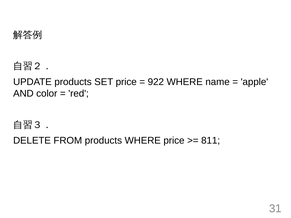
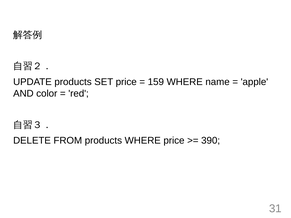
922: 922 -> 159 (156, 82)
811: 811 -> 390 (211, 141)
